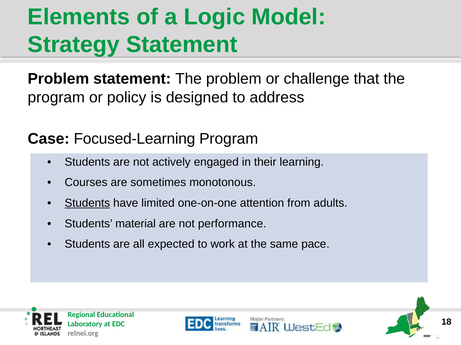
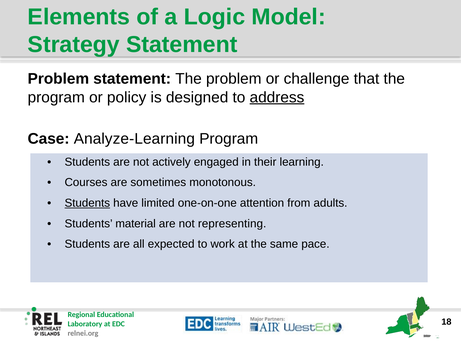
address underline: none -> present (277, 98)
Focused-Learning: Focused-Learning -> Analyze-Learning (134, 139)
performance: performance -> representing (232, 224)
